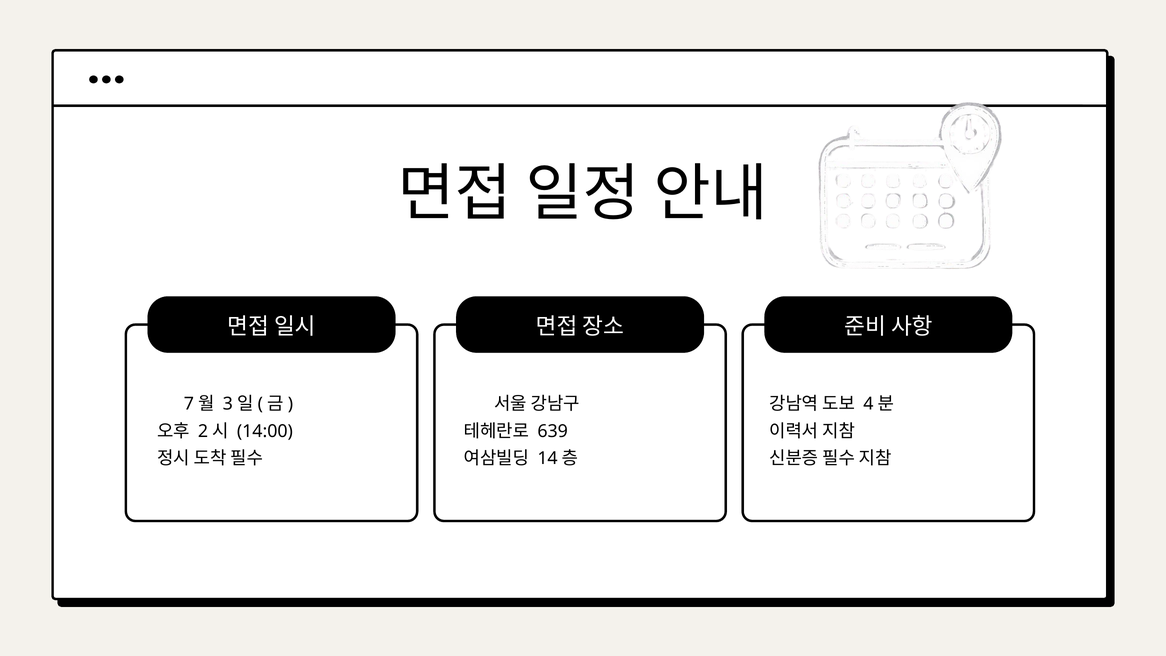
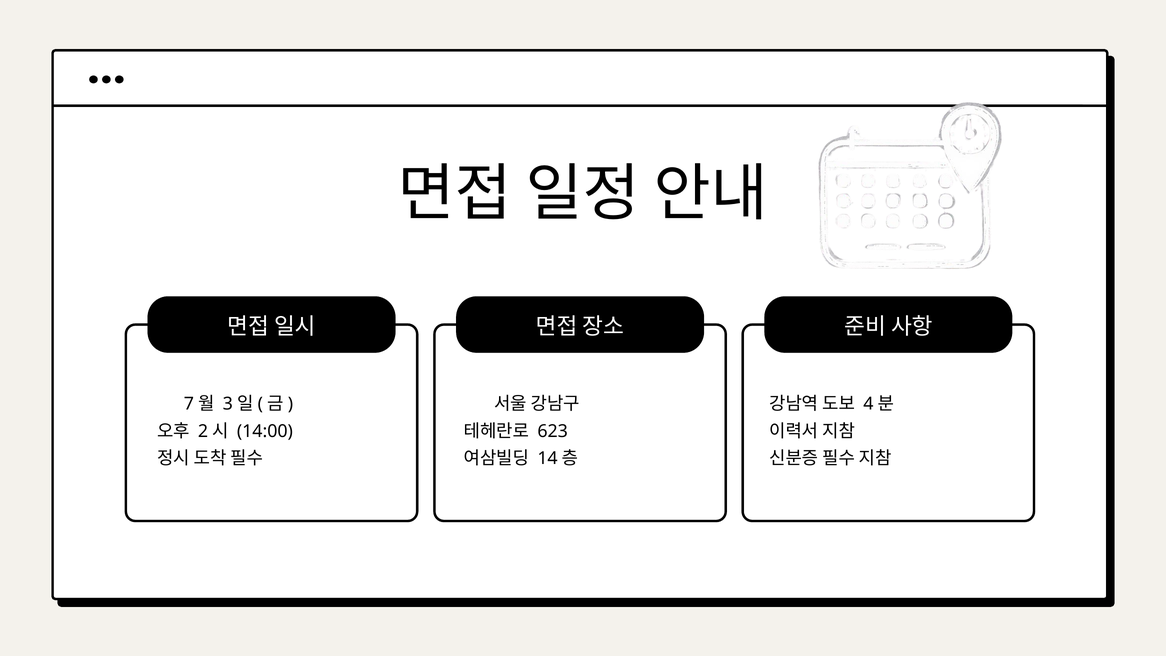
639: 639 -> 623 (553, 431)
